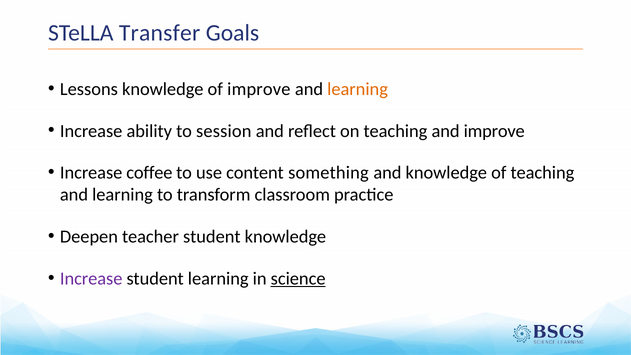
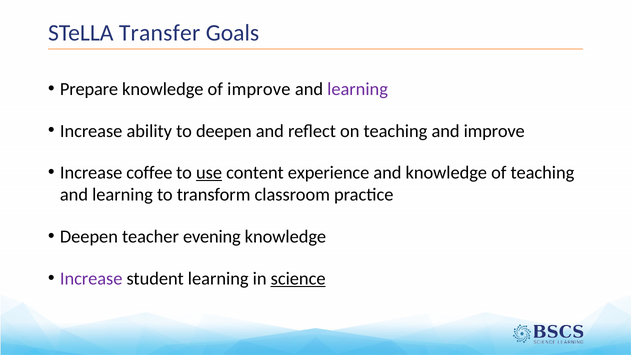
Lessons: Lessons -> Prepare (89, 89)
learning colour: orange -> purple (358, 89)
to session: session -> deepen (224, 131)
use underline: none -> present (209, 173)
something: something -> experience (329, 173)
teacher student: student -> evening (212, 237)
